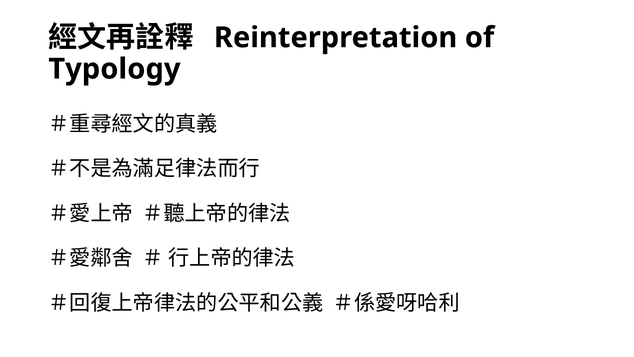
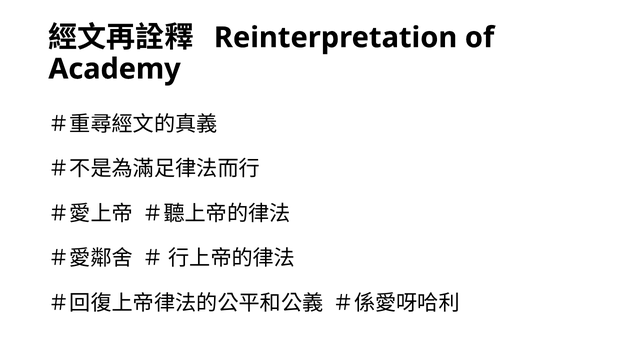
Typology: Typology -> Academy (115, 69)
